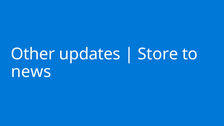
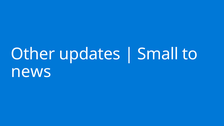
Store: Store -> Small (158, 54)
